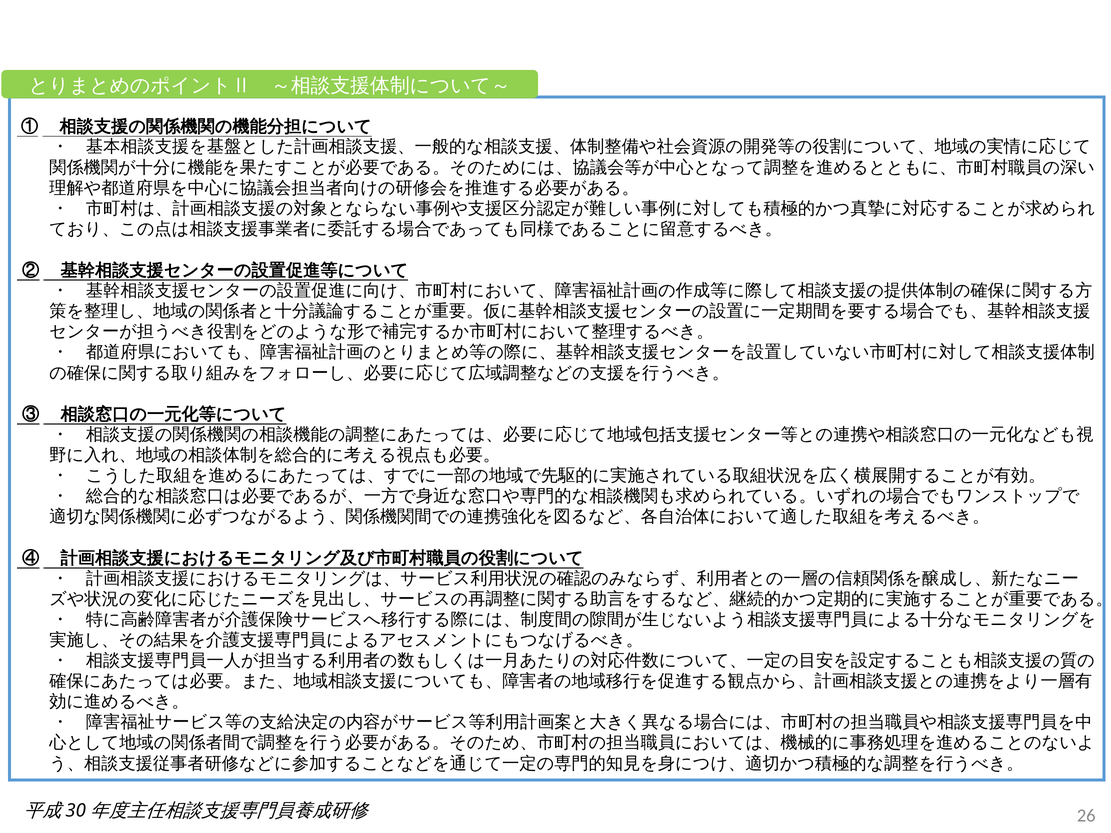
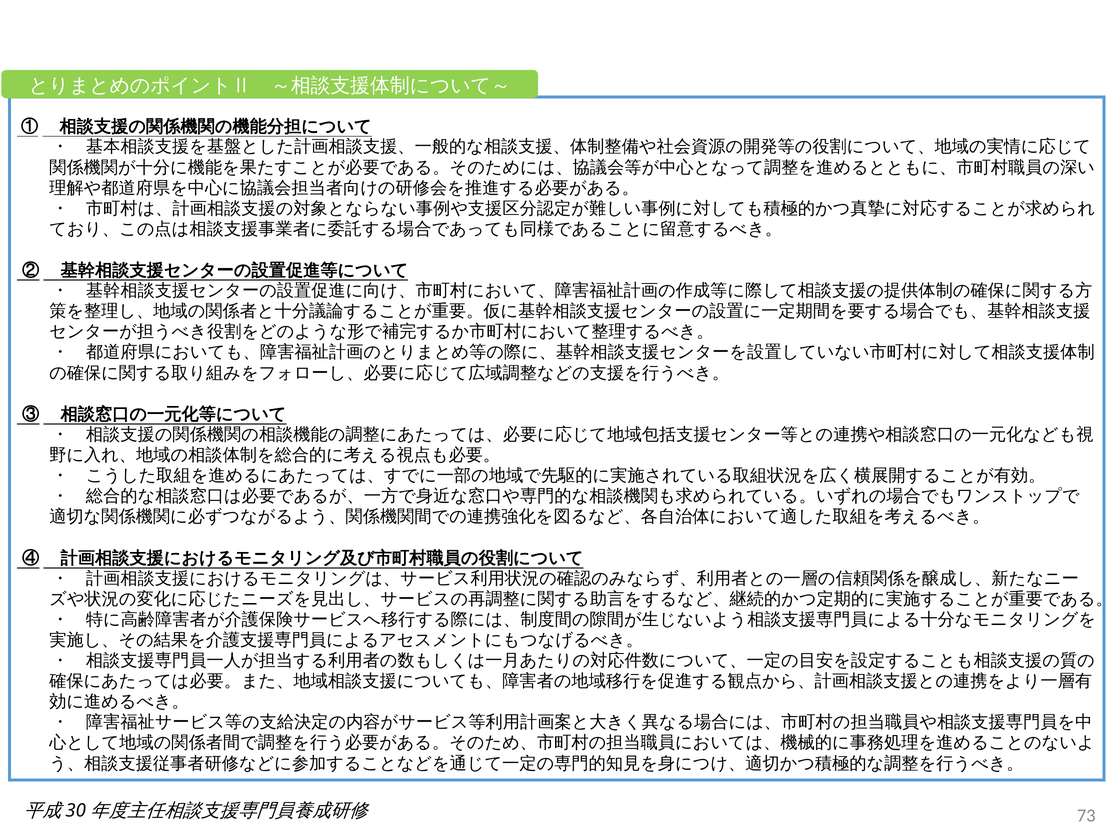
26: 26 -> 73 (1086, 816)
